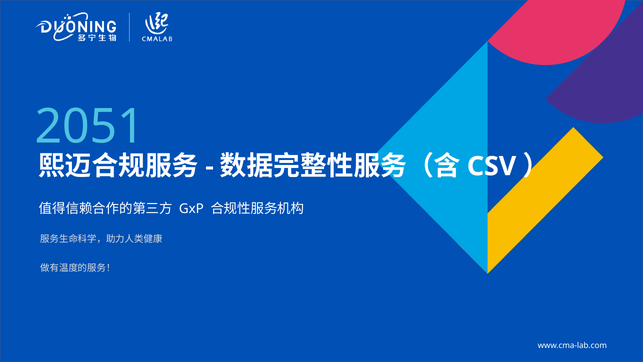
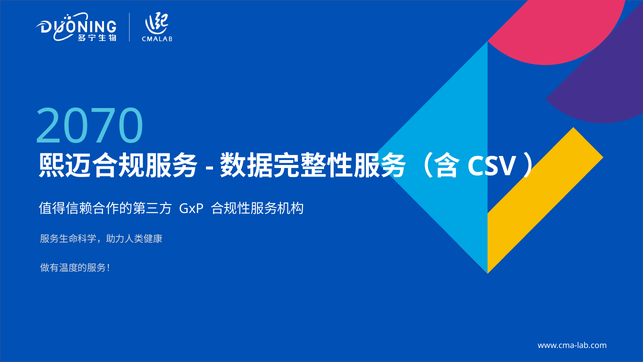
2051: 2051 -> 2070 (90, 127)
